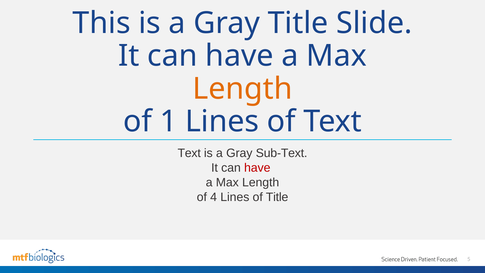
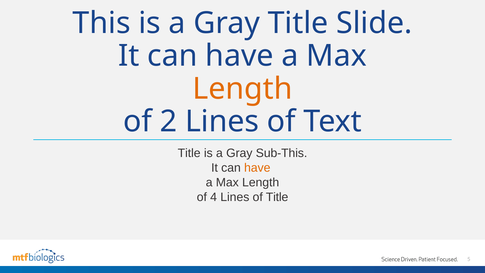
1: 1 -> 2 (168, 121)
Text: Text -> Title (189, 153)
Sub-Text: Sub-Text -> Sub-This (282, 153)
have colour: red -> orange (257, 168)
